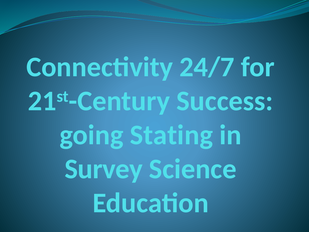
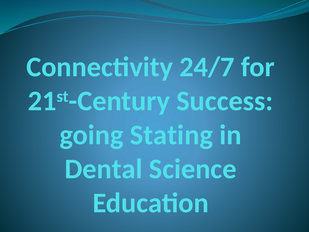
Survey: Survey -> Dental (104, 169)
